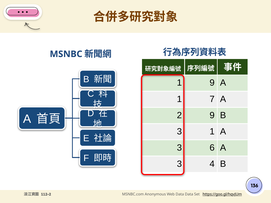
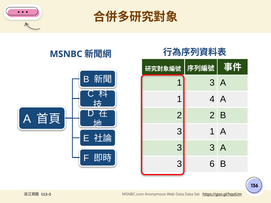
9: 9 -> 3 (212, 83)
7: 7 -> 4 (212, 99)
9: 9 -> 2 (212, 115)
6: 6 -> 3 (212, 148)
4: 4 -> 6 (212, 164)
